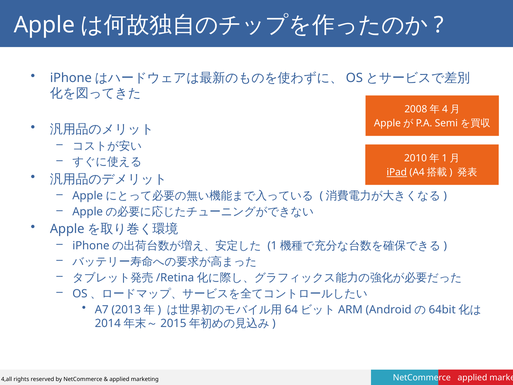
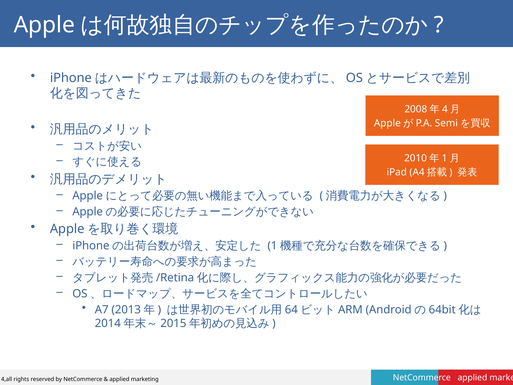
iPad underline: present -> none (397, 172)
